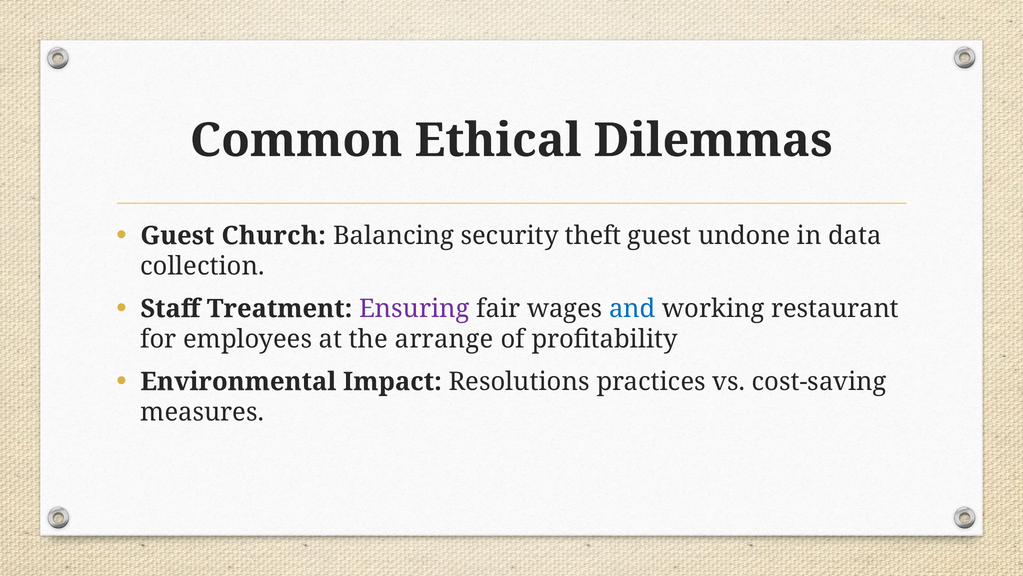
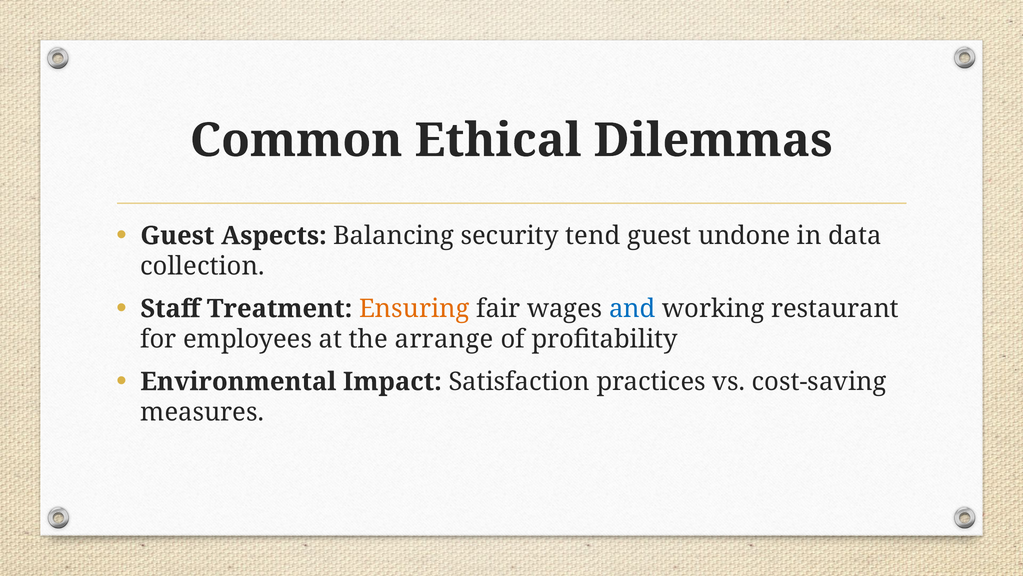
Church: Church -> Aspects (274, 236)
theft: theft -> tend (593, 236)
Ensuring colour: purple -> orange (414, 308)
Resolutions: Resolutions -> Satisfaction (519, 381)
